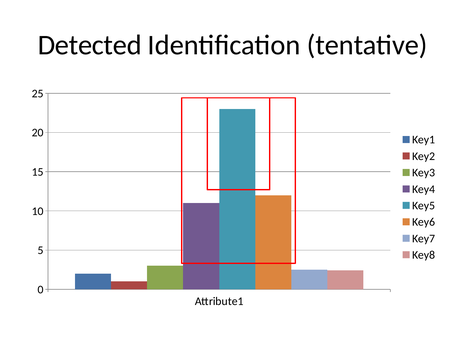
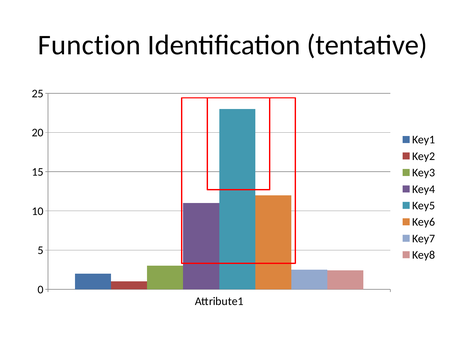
Detected: Detected -> Function (89, 45)
